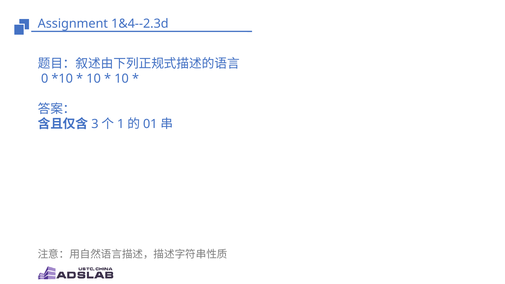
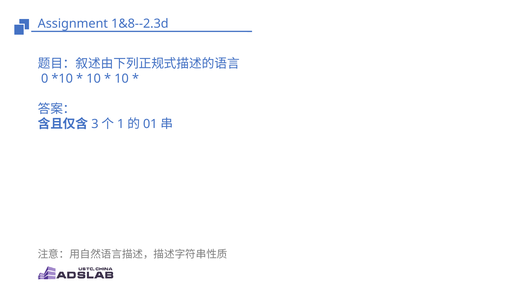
1&4--2.3d: 1&4--2.3d -> 1&8--2.3d (140, 24)
